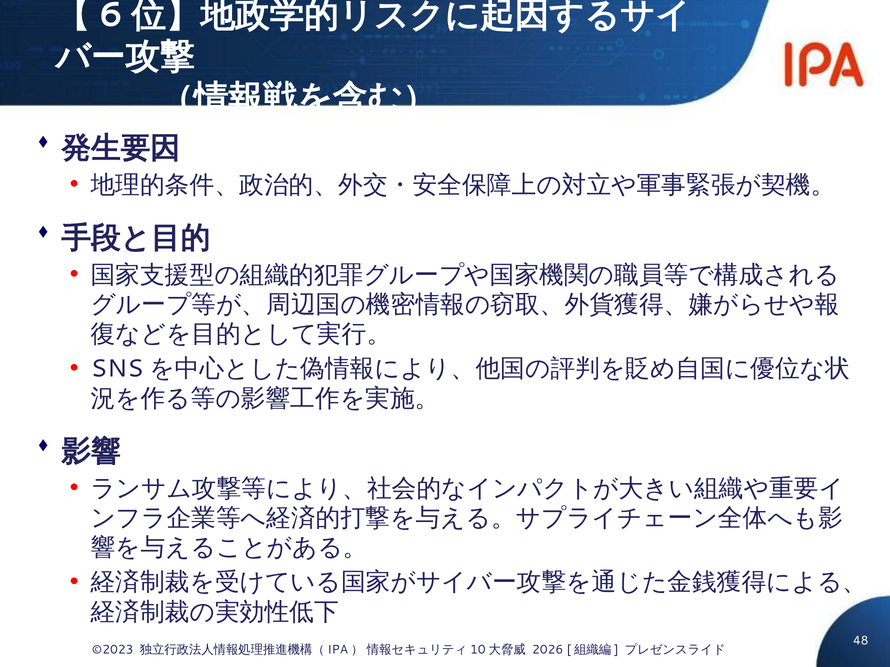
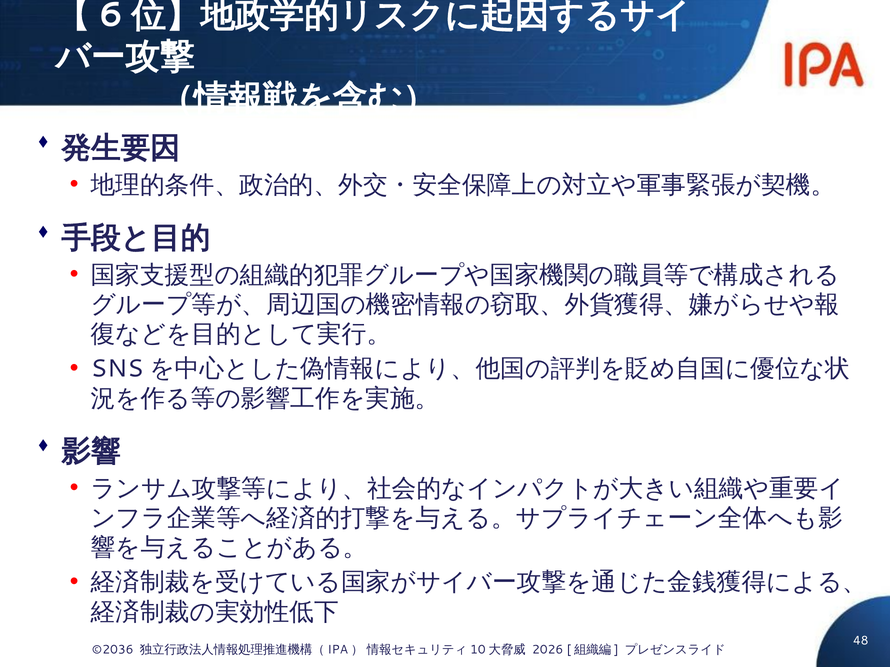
©2023: ©2023 -> ©2036 (113, 650)
